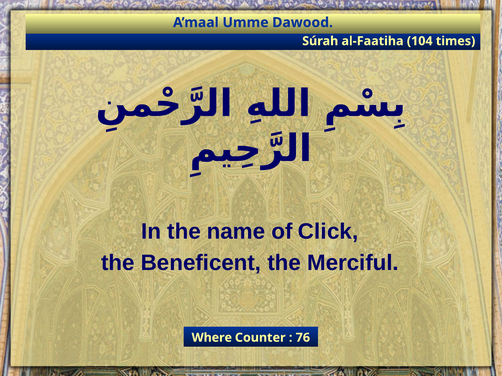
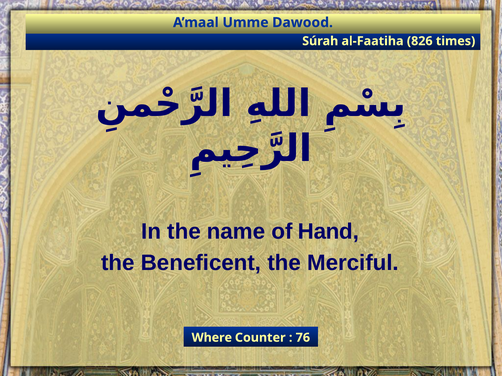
104: 104 -> 826 (420, 41)
Click: Click -> Hand (328, 232)
